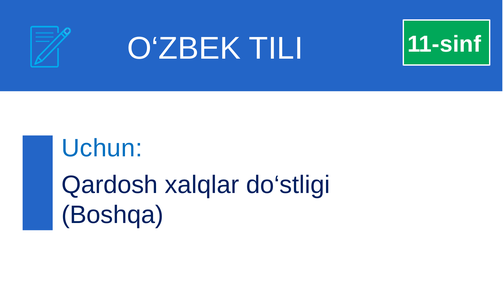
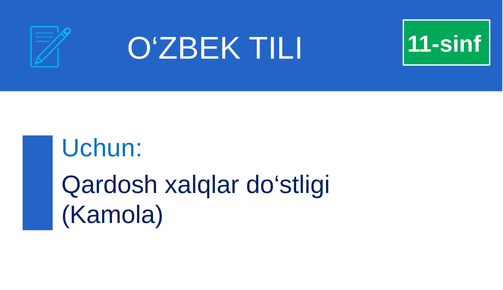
Boshqa: Boshqa -> Kamola (113, 215)
